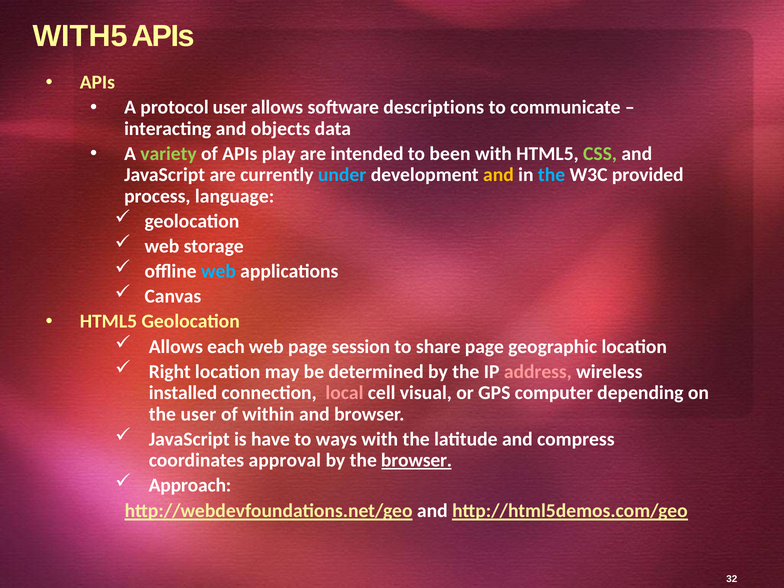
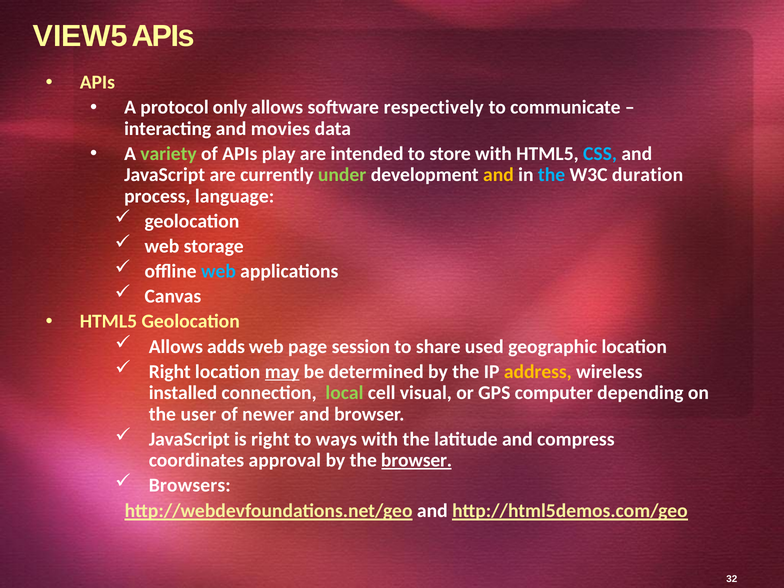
WITH5: WITH5 -> VIEW5 (80, 36)
protocol user: user -> only (230, 107)
descriptions: descriptions -> respectively (434, 107)
objects: objects -> movies (280, 129)
been: been -> store (450, 154)
CSS colour: light green -> light blue (600, 154)
under colour: light blue -> light green (342, 175)
provided: provided -> duration (648, 175)
each: each -> adds (226, 347)
share page: page -> used (484, 347)
may underline: none -> present (282, 372)
address colour: pink -> yellow (538, 372)
local colour: pink -> light green (344, 393)
within: within -> newer (268, 414)
is have: have -> right (270, 439)
Approach: Approach -> Browsers (190, 485)
